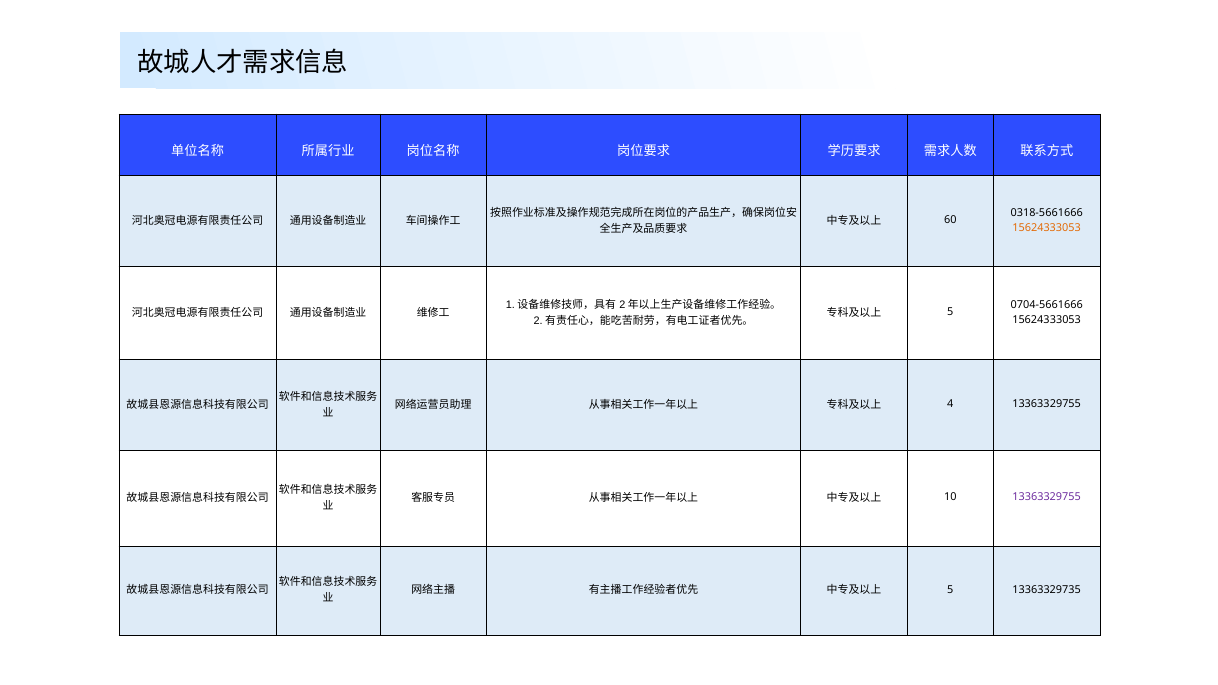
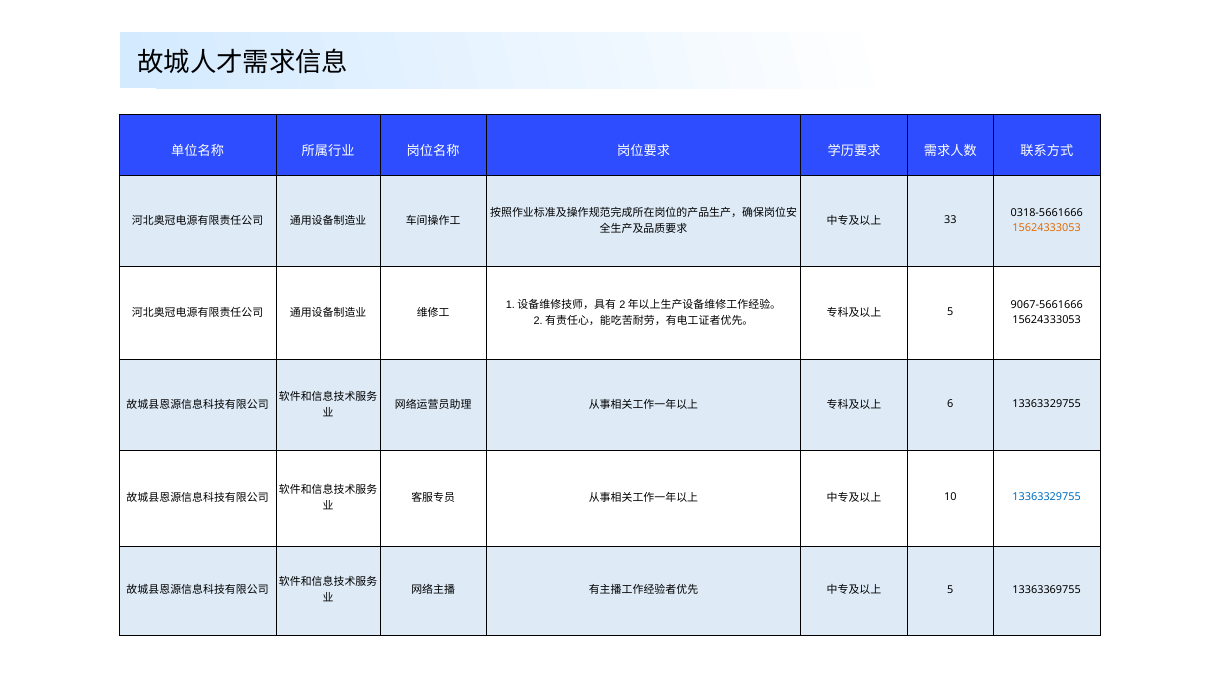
60: 60 -> 33 (950, 220)
0704-5661666: 0704-5661666 -> 9067-5661666 (1047, 305)
4: 4 -> 6 (950, 404)
13363329755 colour: purple -> blue (1047, 497)
13363329735: 13363329735 -> 13363369755 (1047, 590)
